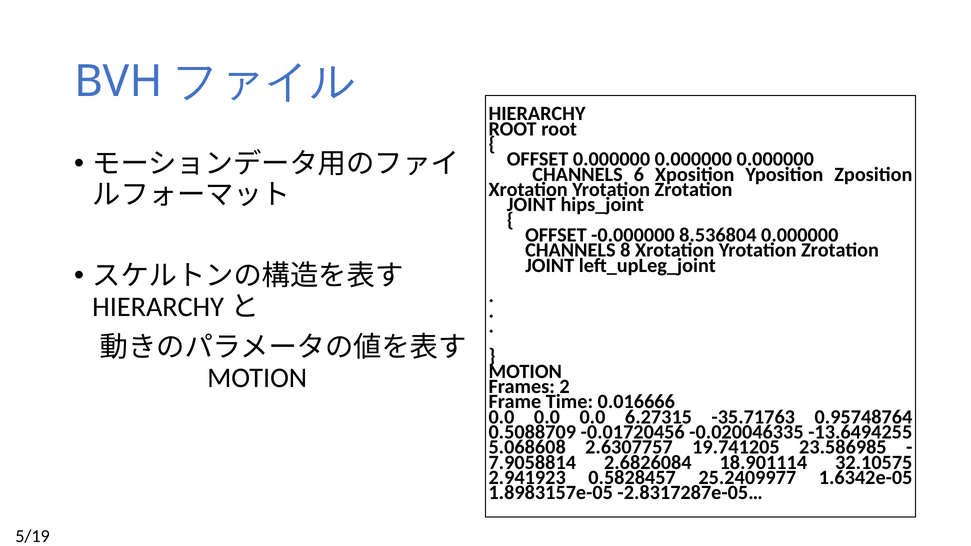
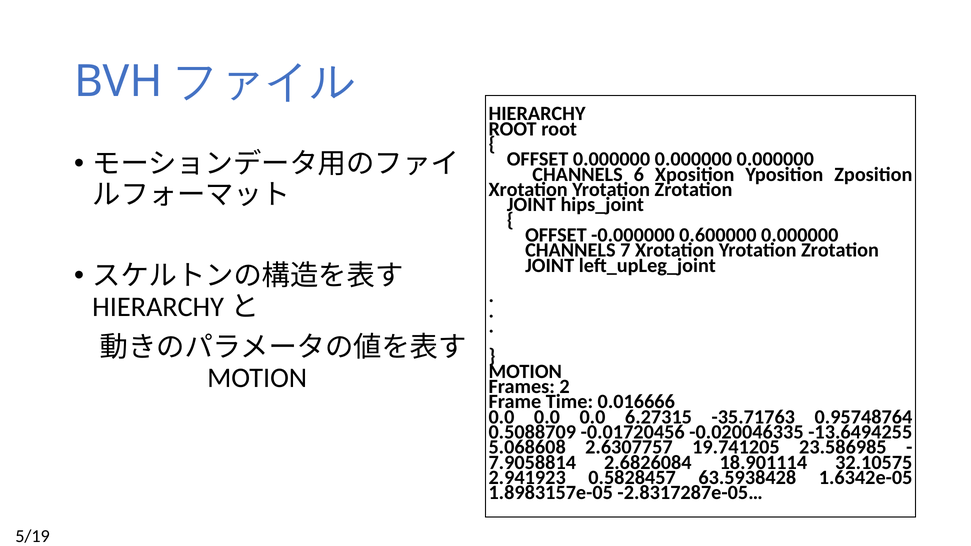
8.536804: 8.536804 -> 0.600000 (718, 235)
8: 8 -> 7 (625, 250)
25.2409977: 25.2409977 -> 63.5938428 (747, 478)
